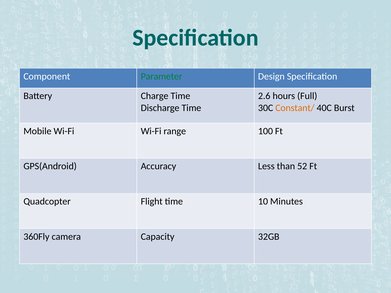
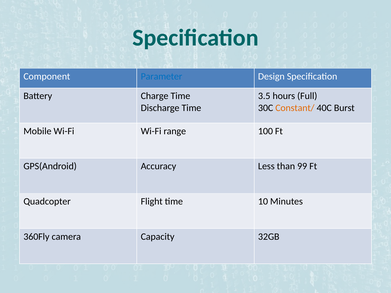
Parameter colour: green -> blue (162, 76)
2.6: 2.6 -> 3.5 (264, 96)
52: 52 -> 99 (302, 166)
